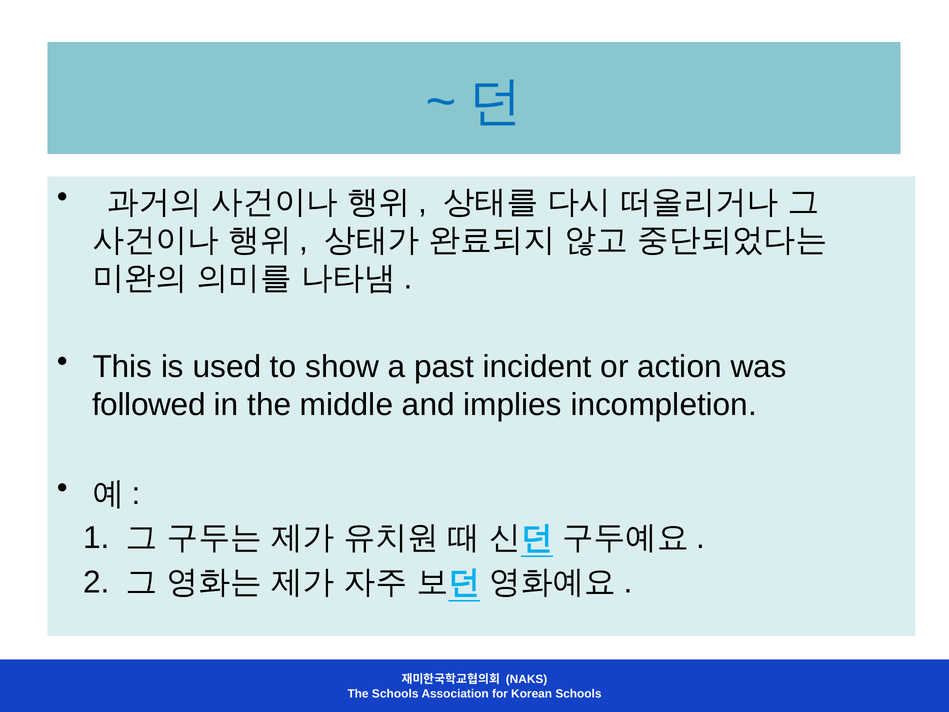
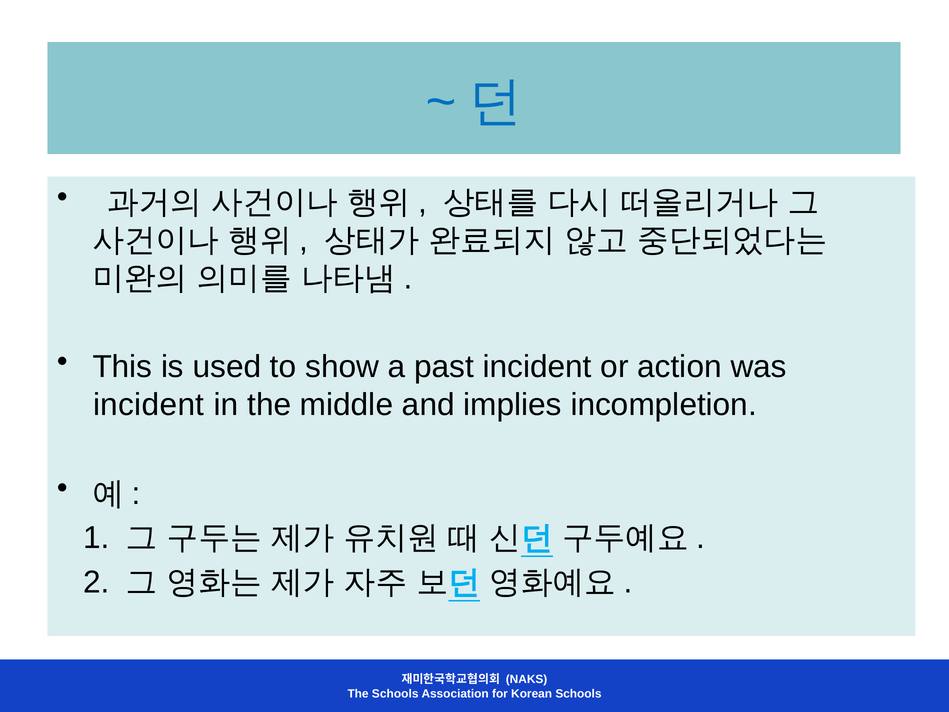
followed: followed -> incident (149, 405)
